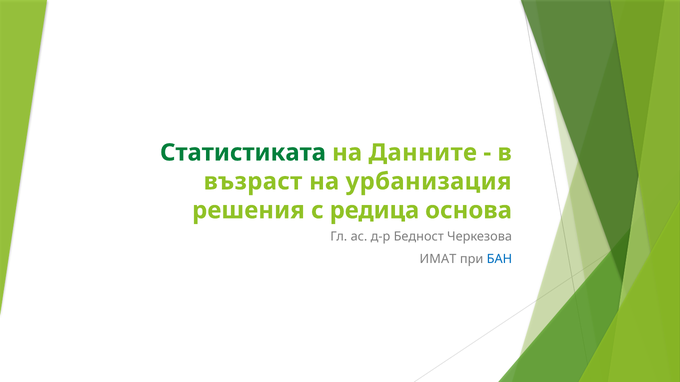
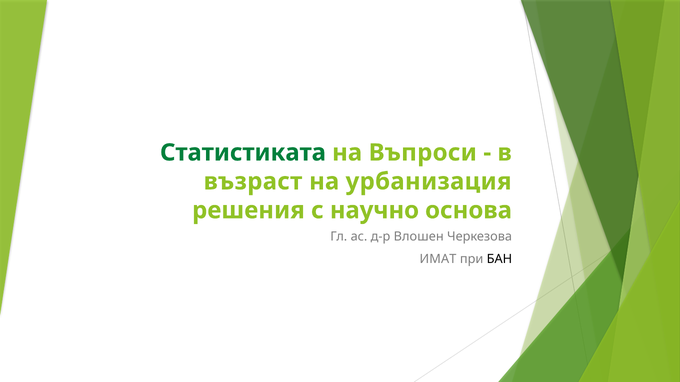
Данните: Данните -> Въпроси (423, 153)
редица: редица -> научно (374, 211)
Бедност: Бедност -> Влошен (419, 237)
БАН colour: blue -> black (499, 259)
